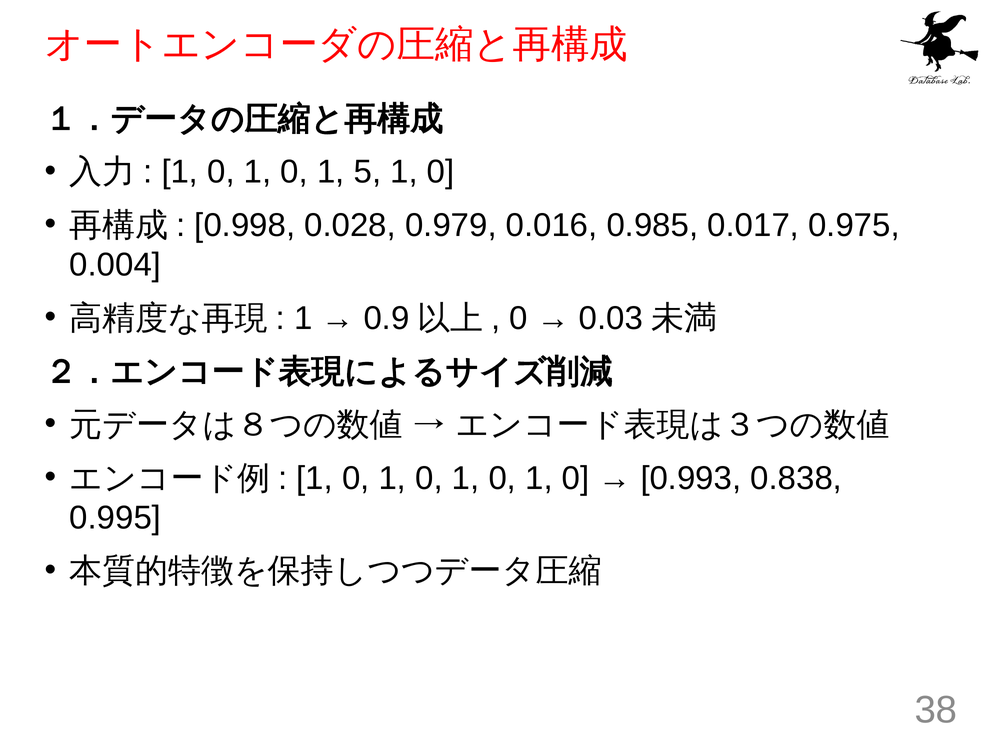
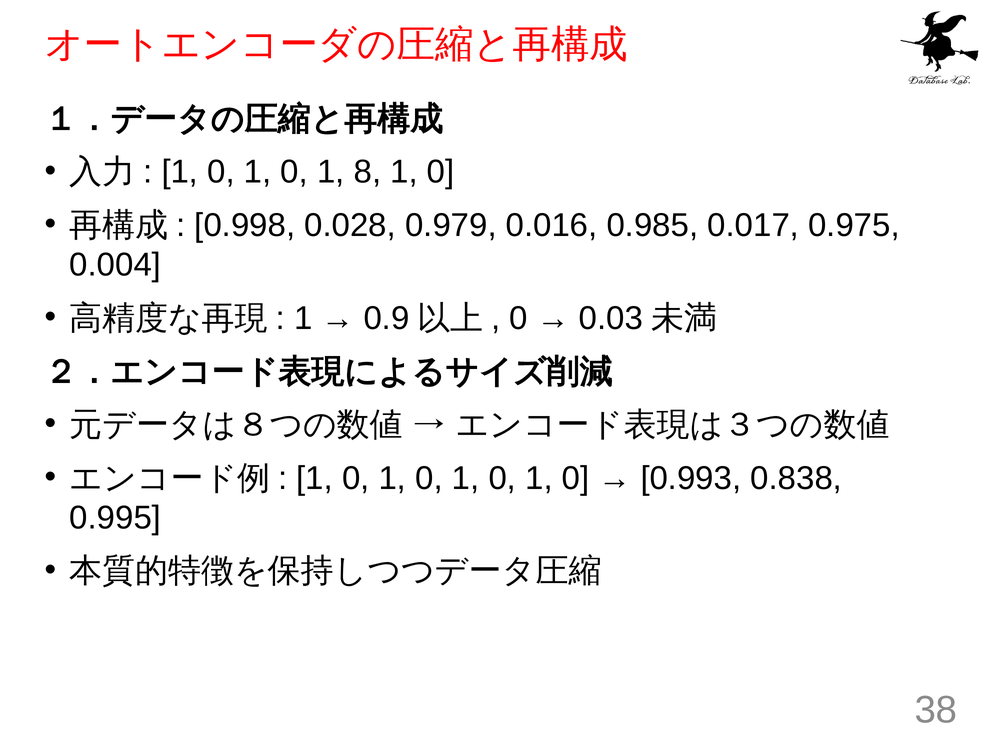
5: 5 -> 8 (367, 172)
